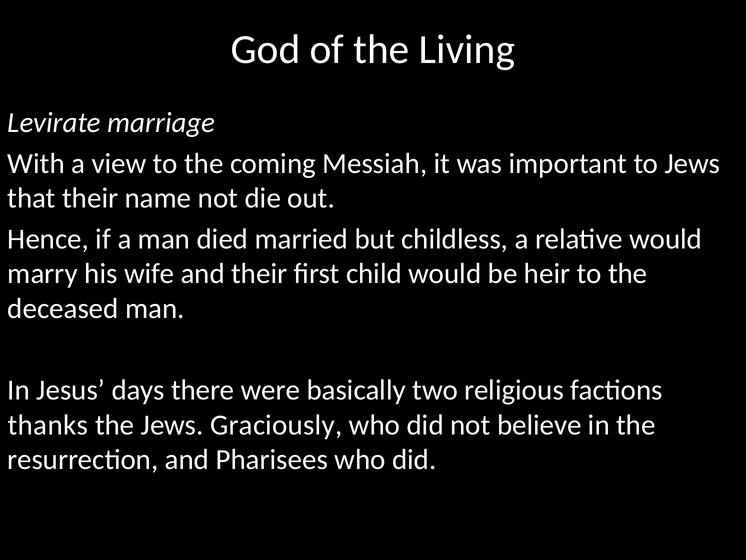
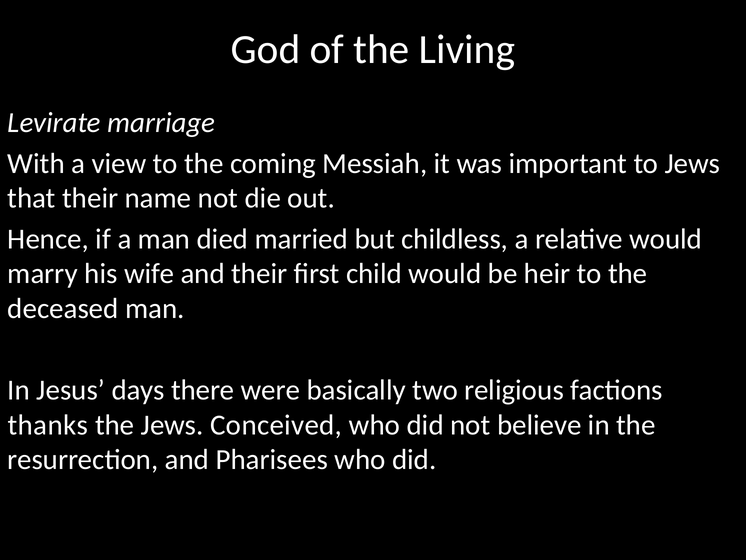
Graciously: Graciously -> Conceived (276, 425)
